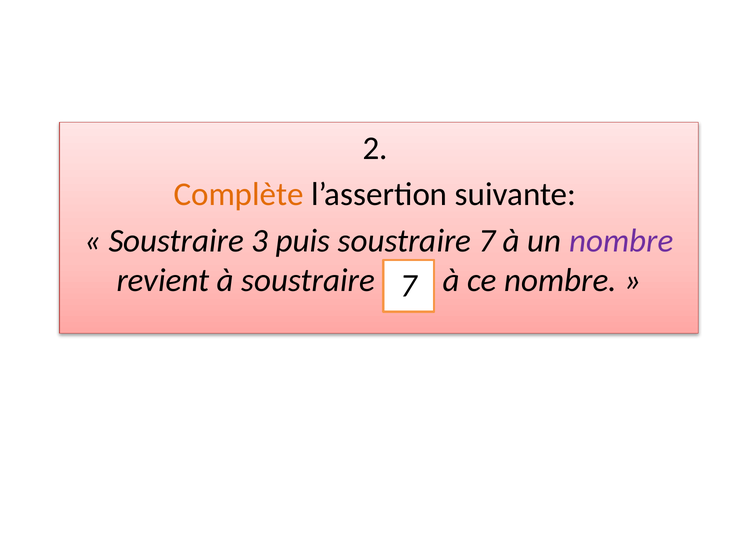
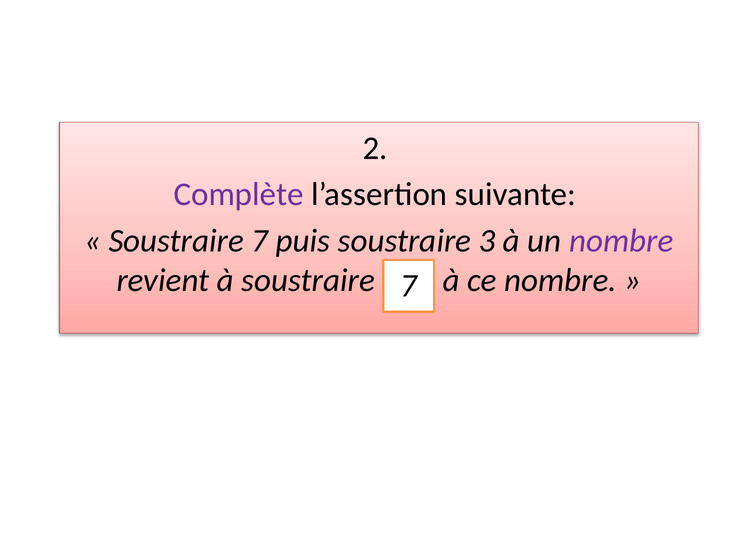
Complète colour: orange -> purple (239, 194)
Soustraire 3: 3 -> 7 (260, 241)
soustraire 7: 7 -> 3 (487, 241)
